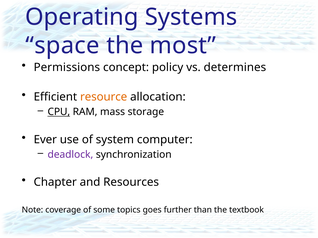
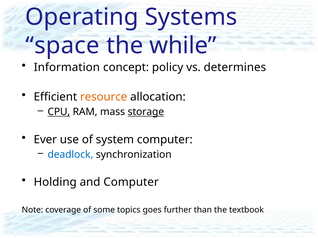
most: most -> while (183, 46)
Permissions: Permissions -> Information (67, 68)
storage underline: none -> present (146, 112)
deadlock colour: purple -> blue (70, 155)
Chapter: Chapter -> Holding (55, 183)
and Resources: Resources -> Computer (131, 183)
